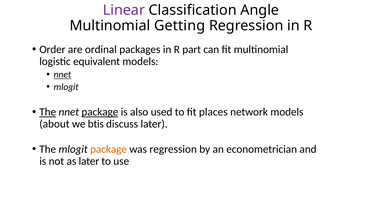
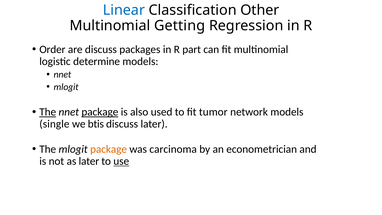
Linear colour: purple -> blue (124, 10)
Angle: Angle -> Other (260, 10)
are ordinal: ordinal -> discuss (101, 49)
equivalent: equivalent -> determine (97, 61)
nnet underline: present -> none (62, 75)
places: places -> tumor (213, 112)
about: about -> single (54, 124)
was regression: regression -> carcinoma (173, 149)
use underline: none -> present (121, 161)
